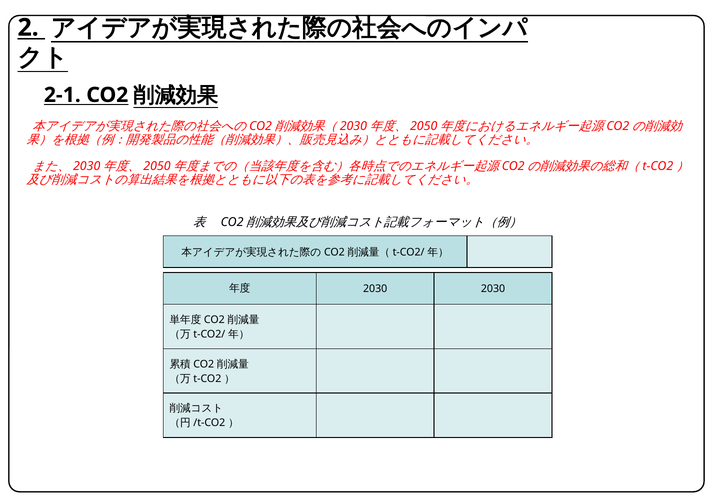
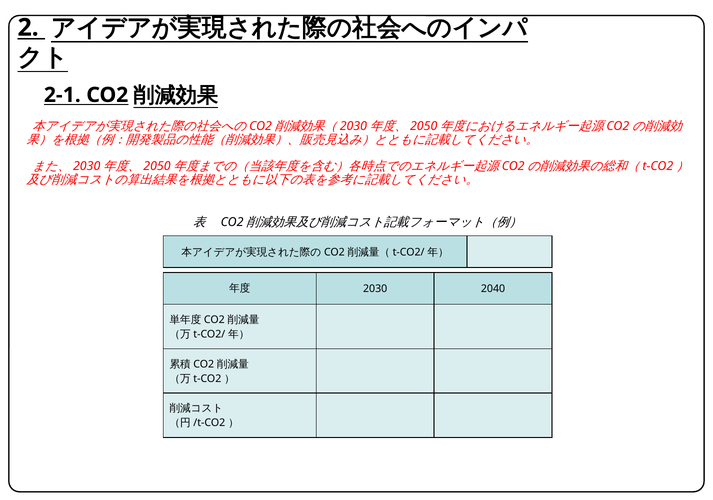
2030 2030: 2030 -> 2040 (493, 289)
